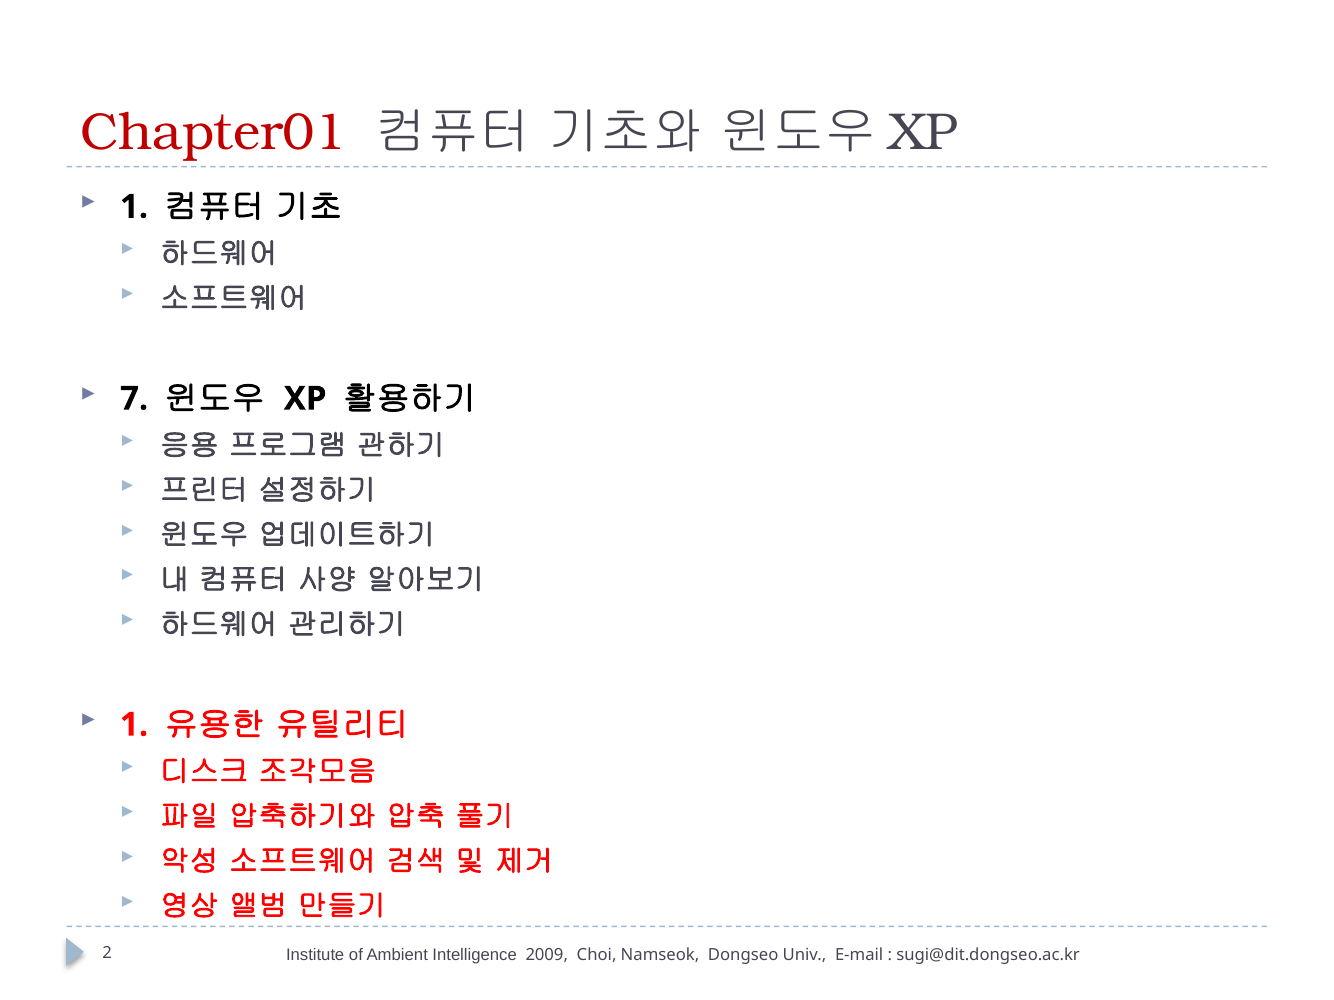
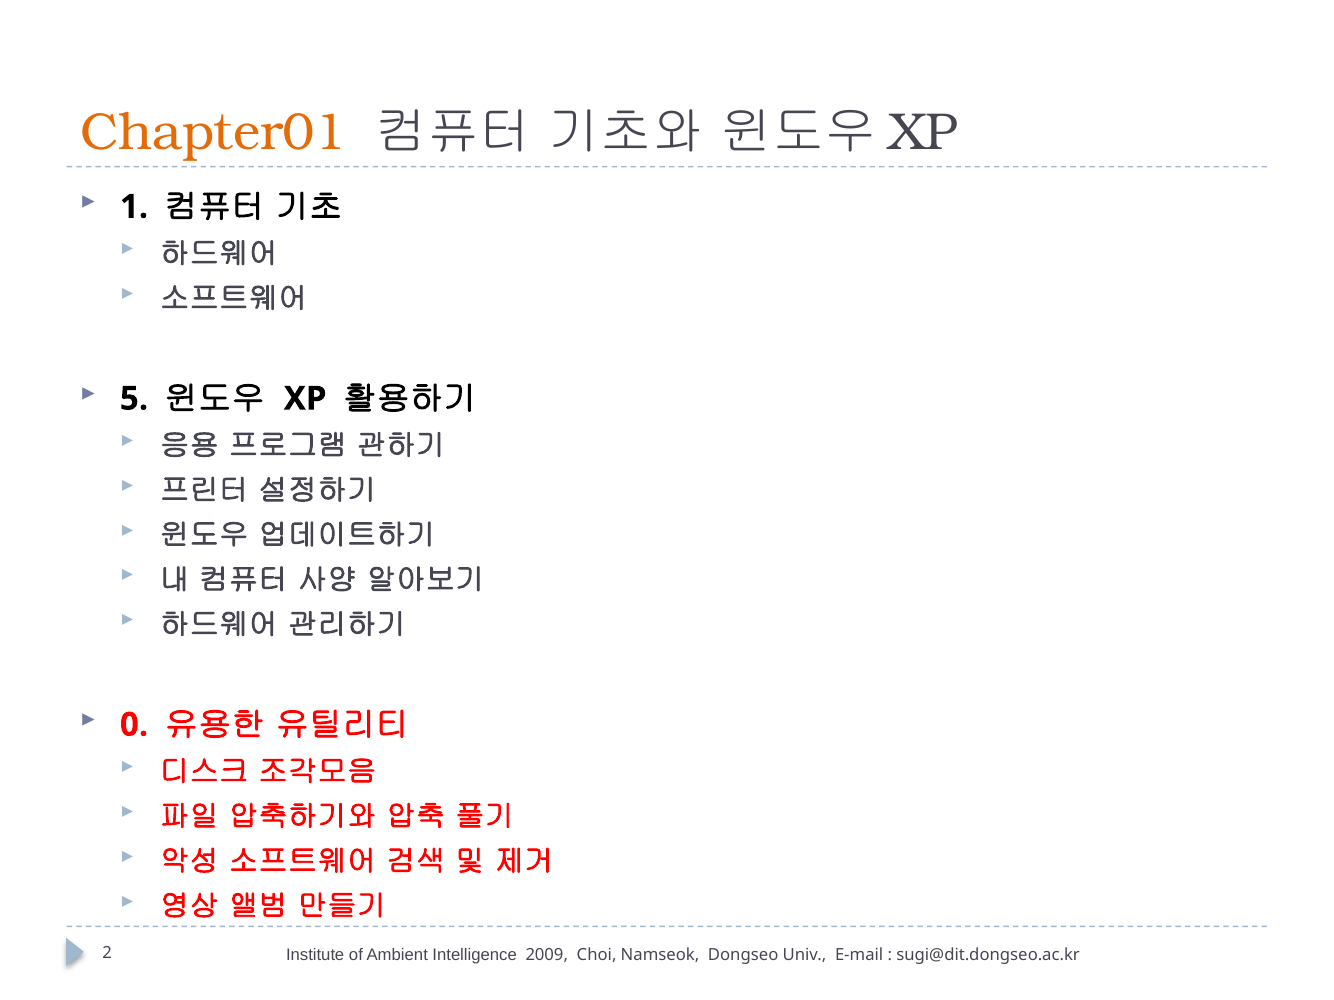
Chapter01 colour: red -> orange (213, 133)
7: 7 -> 5 (134, 399)
1: 1 -> 0 (134, 725)
